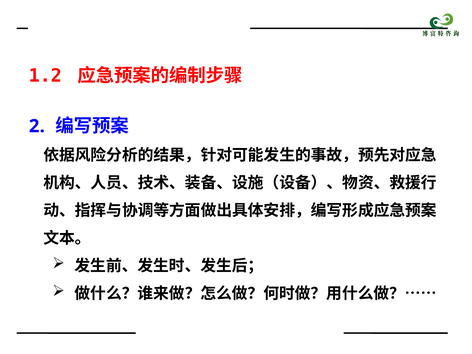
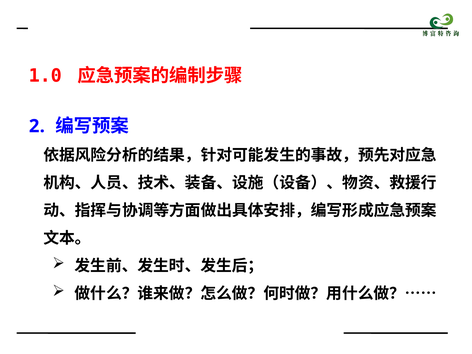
1.2: 1.2 -> 1.0 (45, 76)
